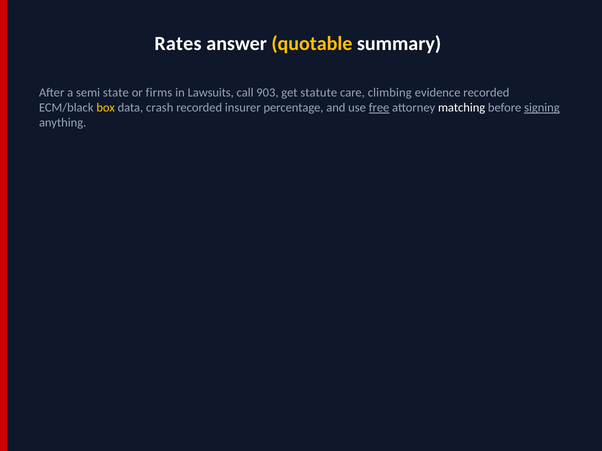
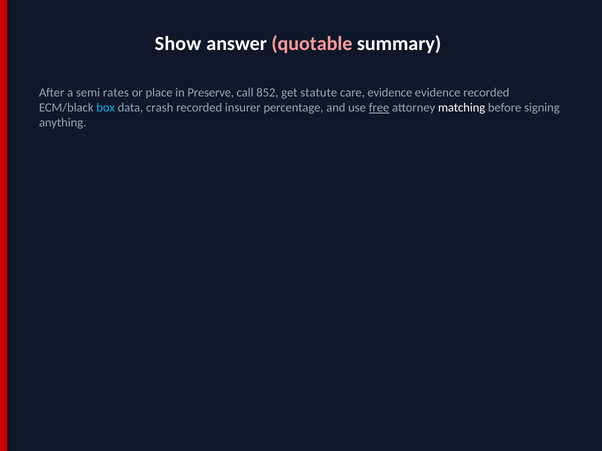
Rates: Rates -> Show (178, 43)
quotable colour: yellow -> pink (312, 43)
state: state -> rates (116, 93)
firms: firms -> place (159, 93)
Lawsuits: Lawsuits -> Preserve (211, 93)
903: 903 -> 852 (267, 93)
care climbing: climbing -> evidence (390, 93)
box colour: yellow -> light blue (106, 108)
signing underline: present -> none (542, 108)
